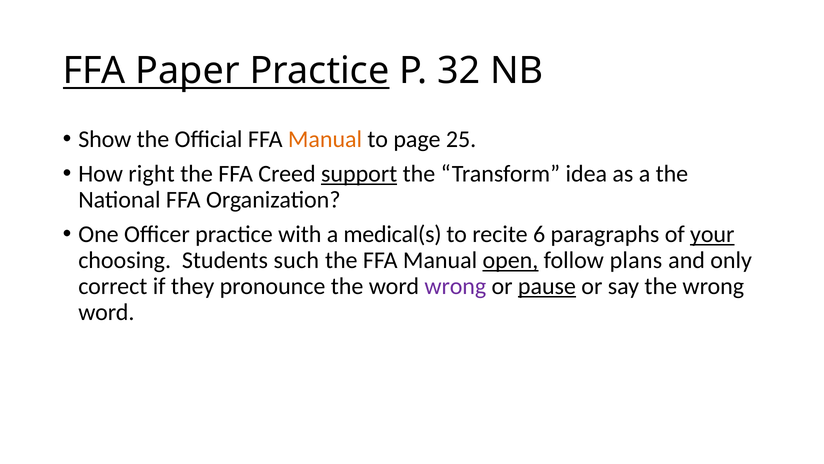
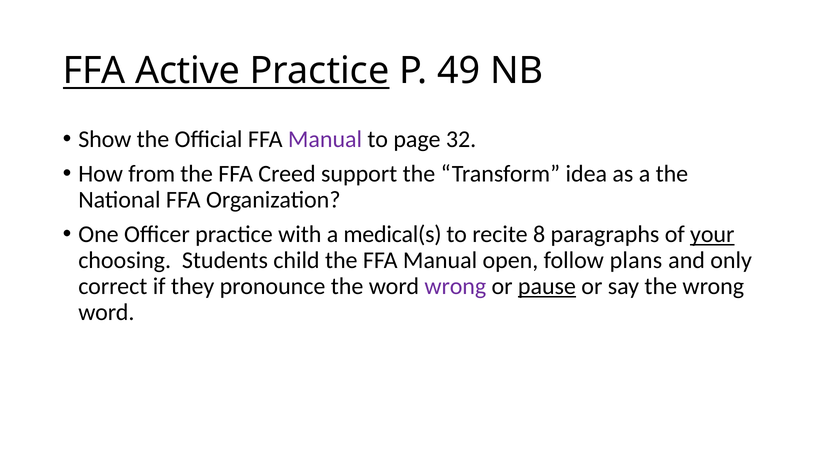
Paper: Paper -> Active (188, 71)
32: 32 -> 49 (459, 71)
Manual colour: orange -> purple (325, 139)
25: 25 -> 32 (461, 139)
right: right -> from (152, 174)
support underline: present -> none (359, 174)
6: 6 -> 8 (539, 234)
such: such -> child (296, 260)
open underline: present -> none (510, 260)
